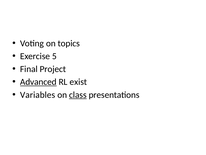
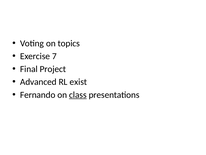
5: 5 -> 7 (54, 56)
Advanced underline: present -> none (38, 82)
Variables: Variables -> Fernando (38, 95)
